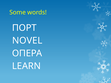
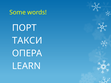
NOVEL: NOVEL -> ТАКСИ (27, 41)
